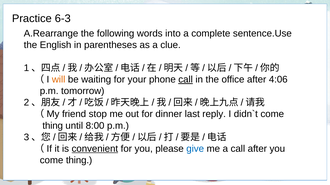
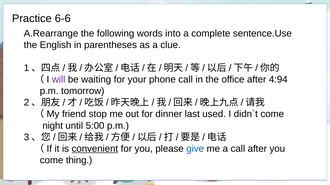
6-3: 6-3 -> 6-6 (63, 19)
will colour: orange -> purple (59, 80)
call underline: present -> none (186, 80)
4:06: 4:06 -> 4:94 (278, 80)
reply: reply -> used (214, 114)
thing: thing -> night (53, 126)
8:00: 8:00 -> 5:00 (95, 126)
